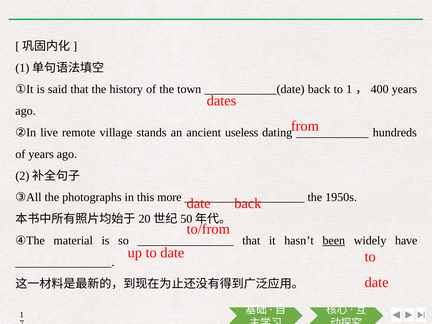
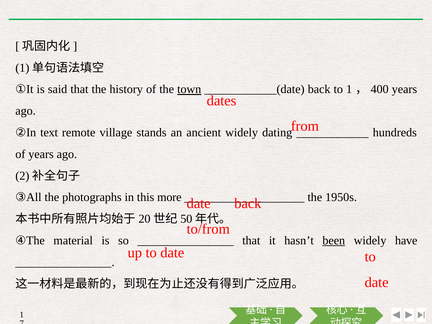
town underline: none -> present (189, 89)
live: live -> text (49, 133)
ancient useless: useless -> widely (242, 133)
